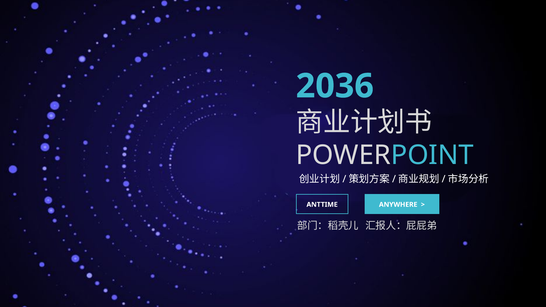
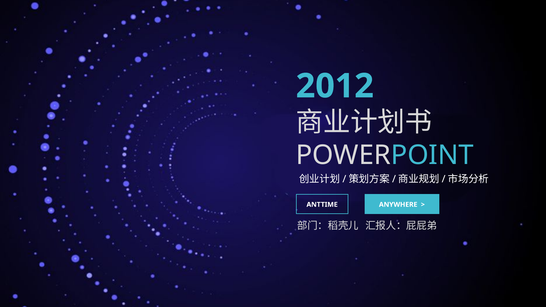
2036: 2036 -> 2012 (335, 86)
